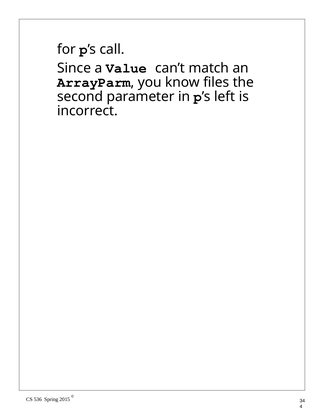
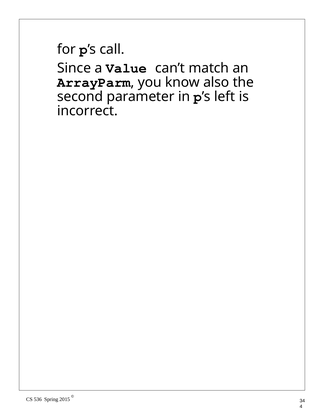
files: files -> also (216, 82)
